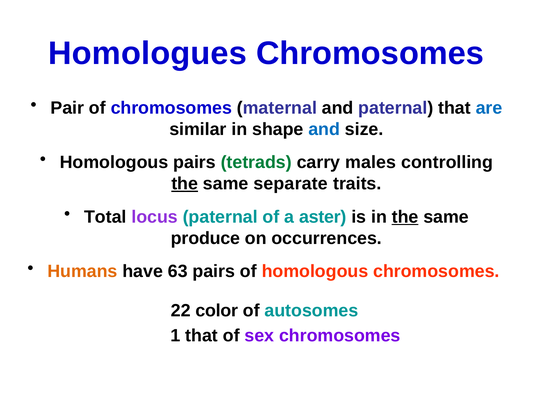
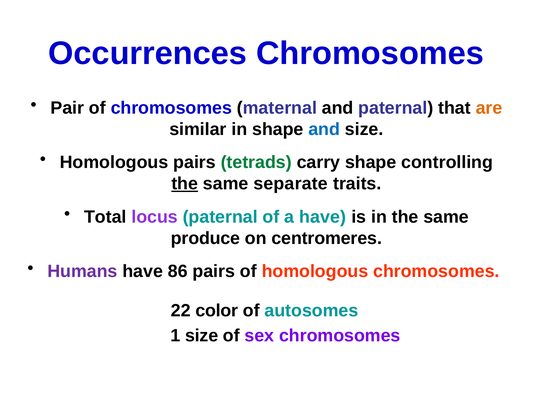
Homologues: Homologues -> Occurrences (148, 53)
are colour: blue -> orange (489, 108)
carry males: males -> shape (371, 162)
a aster: aster -> have (323, 217)
the underline: present -> none (405, 217)
occurrences: occurrences -> centromeres (327, 238)
Humans colour: orange -> purple (82, 271)
63: 63 -> 86 (178, 271)
1 that: that -> size (202, 335)
